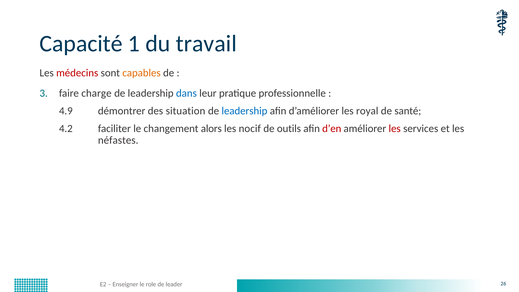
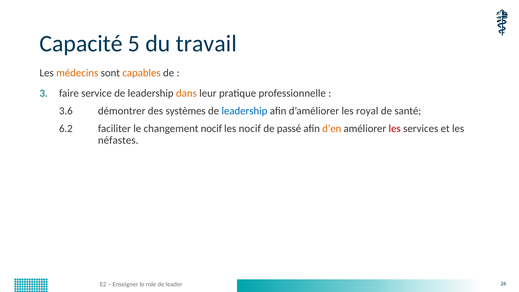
1: 1 -> 5 (134, 44)
médecins colour: red -> orange (77, 73)
charge: charge -> service (97, 93)
dans colour: blue -> orange (186, 93)
4.9: 4.9 -> 3.6 (66, 111)
situation: situation -> systèmes (186, 111)
4.2: 4.2 -> 6.2 (66, 128)
changement alors: alors -> nocif (211, 128)
outils: outils -> passé (289, 128)
d’en colour: red -> orange (332, 128)
